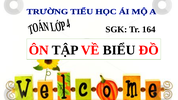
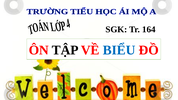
BIỂU colour: black -> blue (119, 50)
